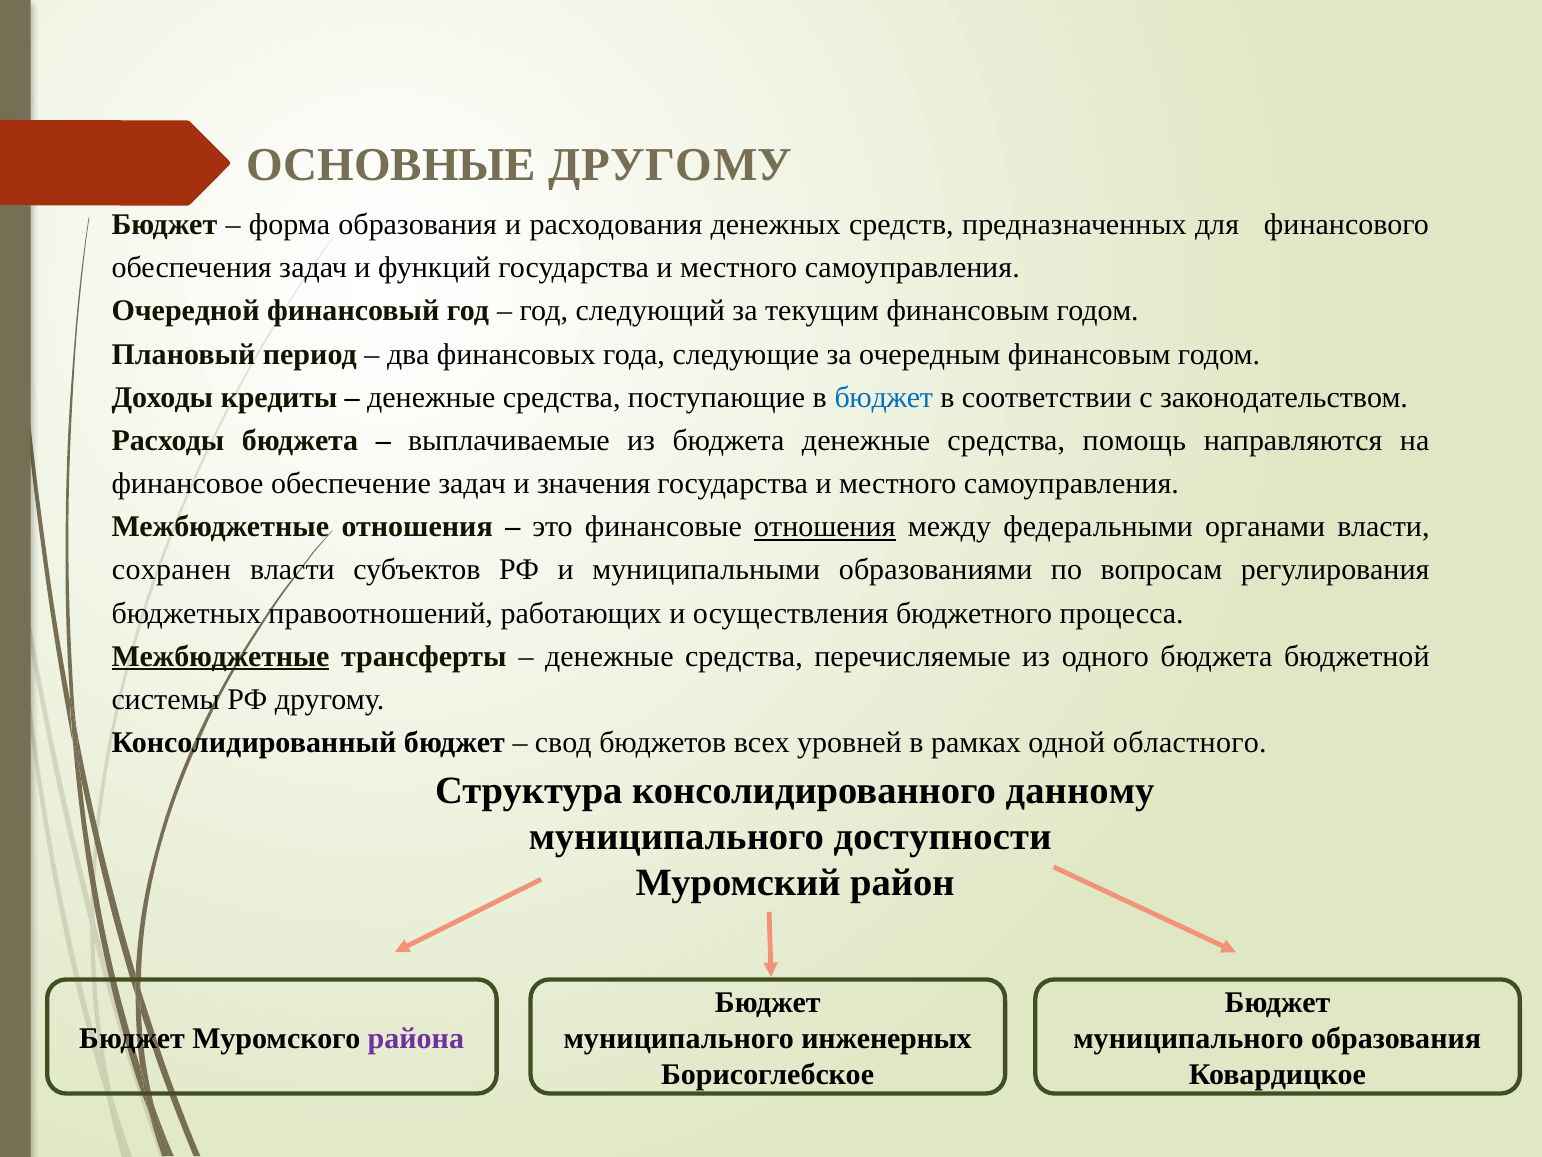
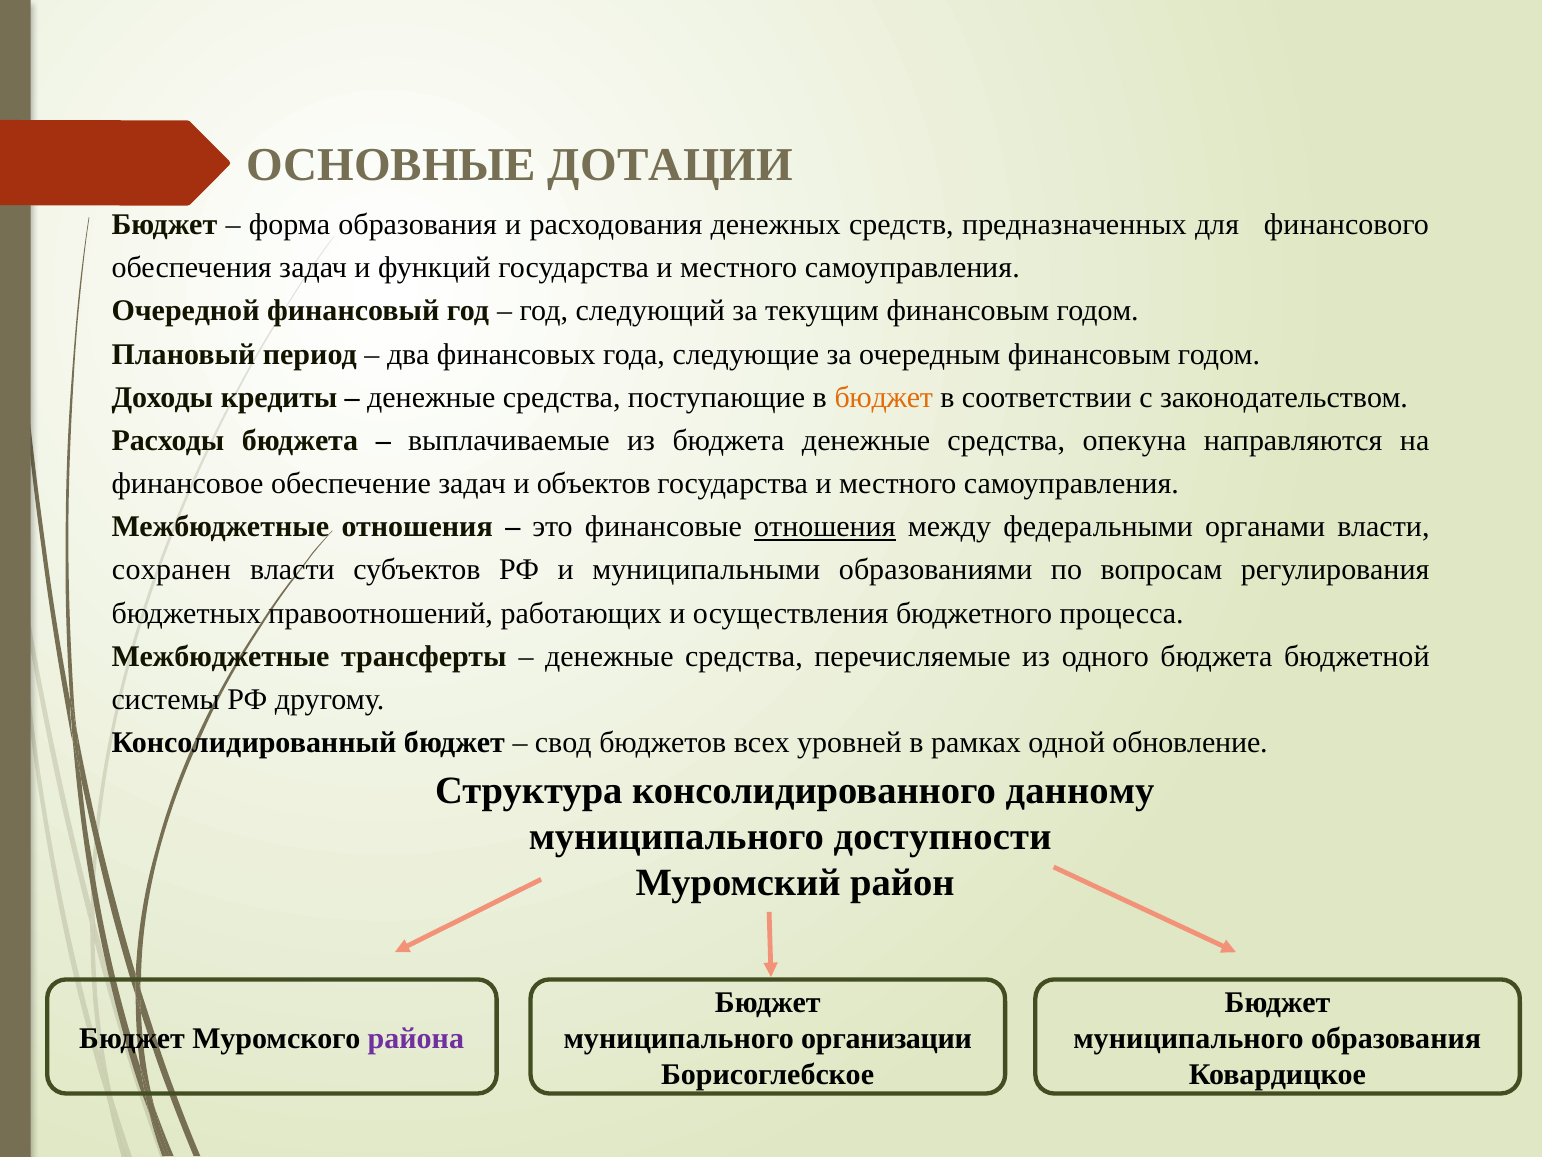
ОСНОВНЫЕ ДРУГОМУ: ДРУГОМУ -> ДОТАЦИИ (671, 165)
бюджет colour: blue -> orange (884, 397)
помощь: помощь -> опекуна (1134, 440)
значения: значения -> объектов (594, 483)
Межбюджетные underline: present -> none (220, 656)
областного: областного -> обновление (1190, 742)
инженерных: инженерных -> организации (887, 1038)
